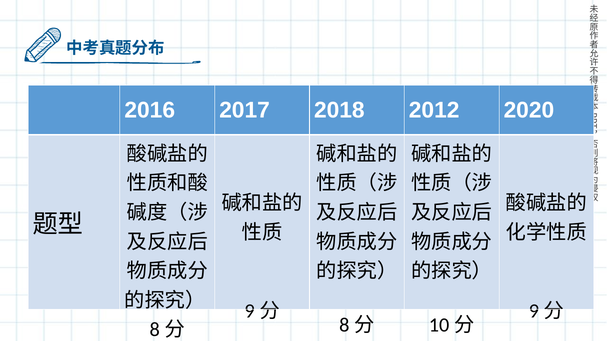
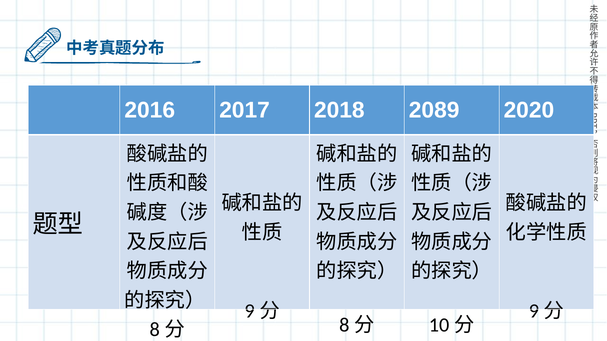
2012: 2012 -> 2089 (434, 110)
